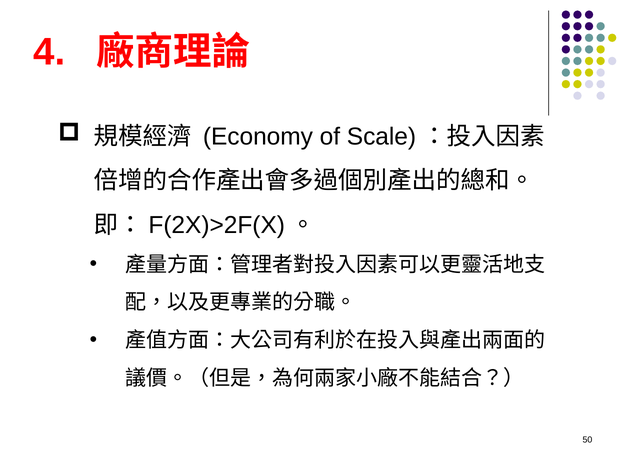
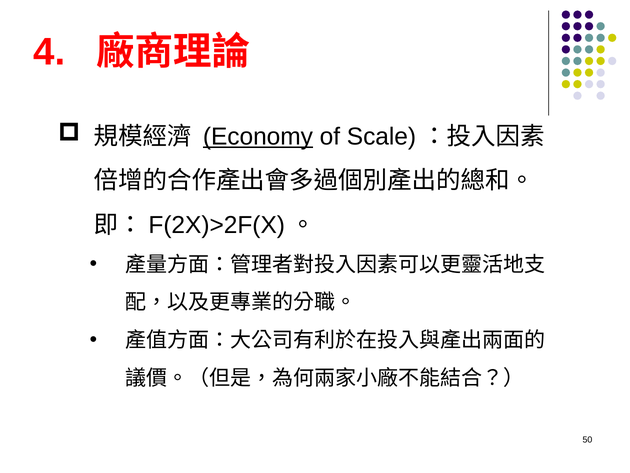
Economy underline: none -> present (258, 137)
